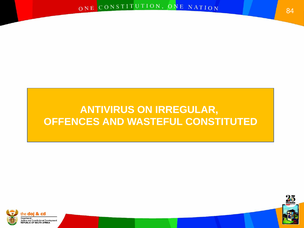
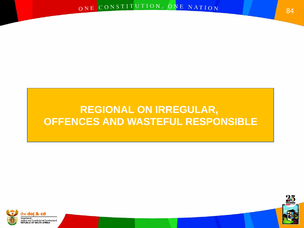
ANTIVIRUS: ANTIVIRUS -> REGIONAL (107, 110)
CONSTITUTED: CONSTITUTED -> RESPONSIBLE (221, 122)
